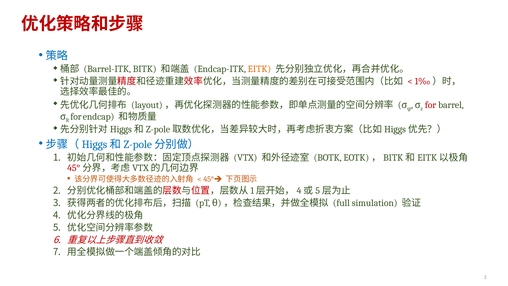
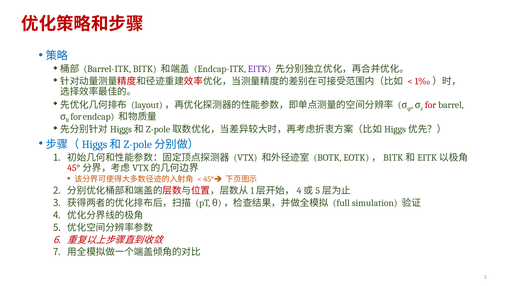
EITK colour: orange -> purple (259, 69)
